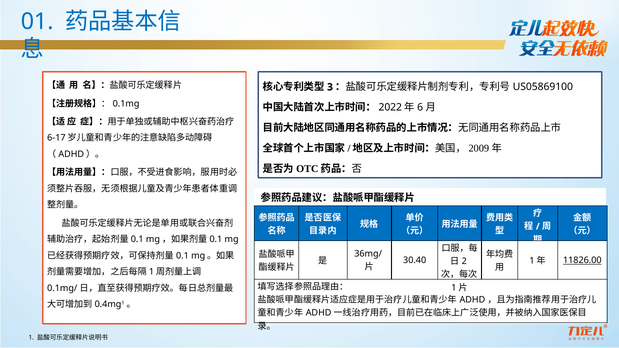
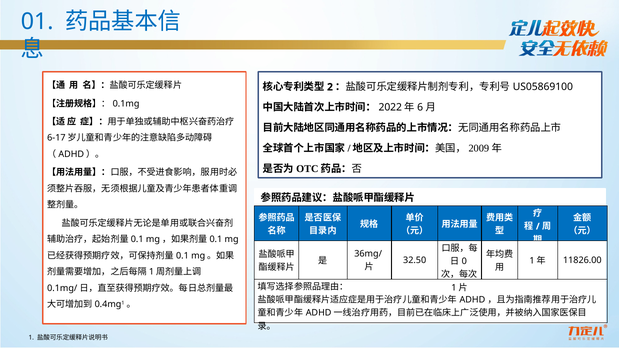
3: 3 -> 2 (330, 87)
30.40: 30.40 -> 32.50 (415, 260)
2: 2 -> 0 (464, 261)
11826.00 underline: present -> none (582, 260)
